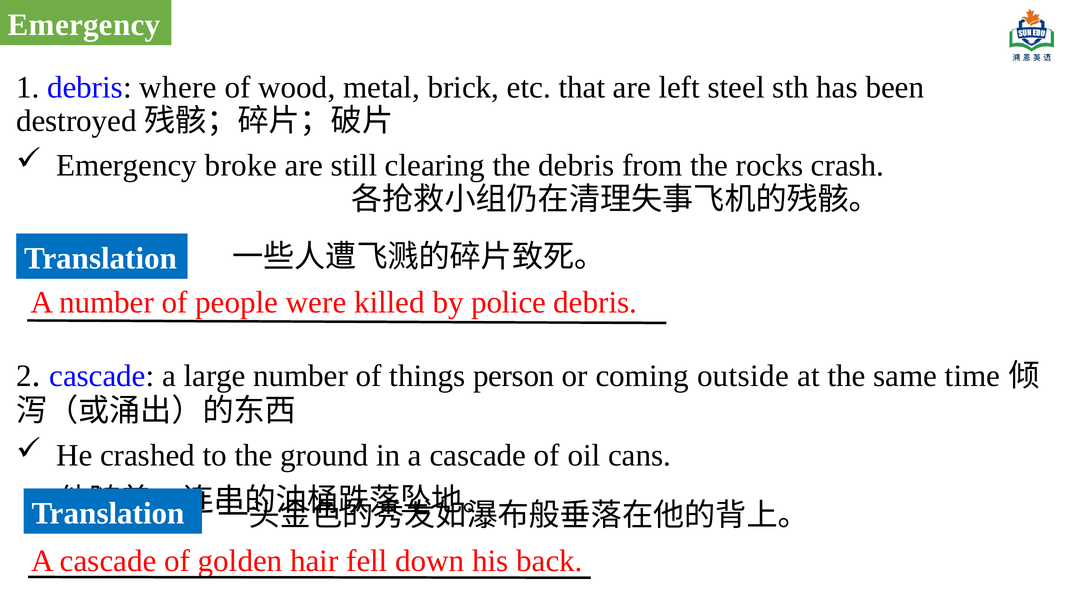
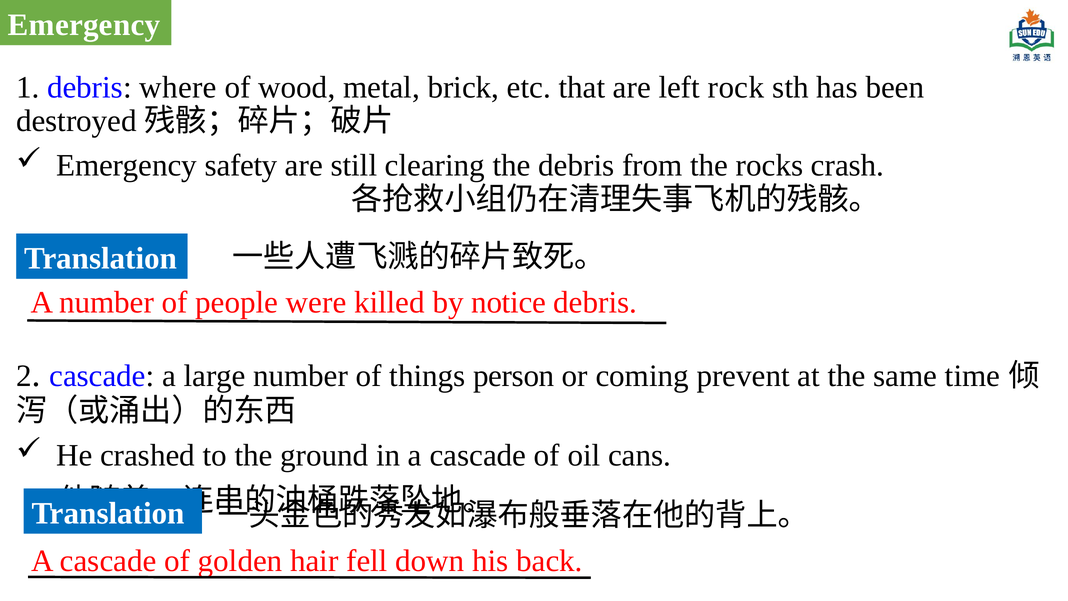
steel: steel -> rock (736, 87)
broke: broke -> safety (241, 166)
police: police -> notice (509, 302)
outside: outside -> prevent (743, 376)
